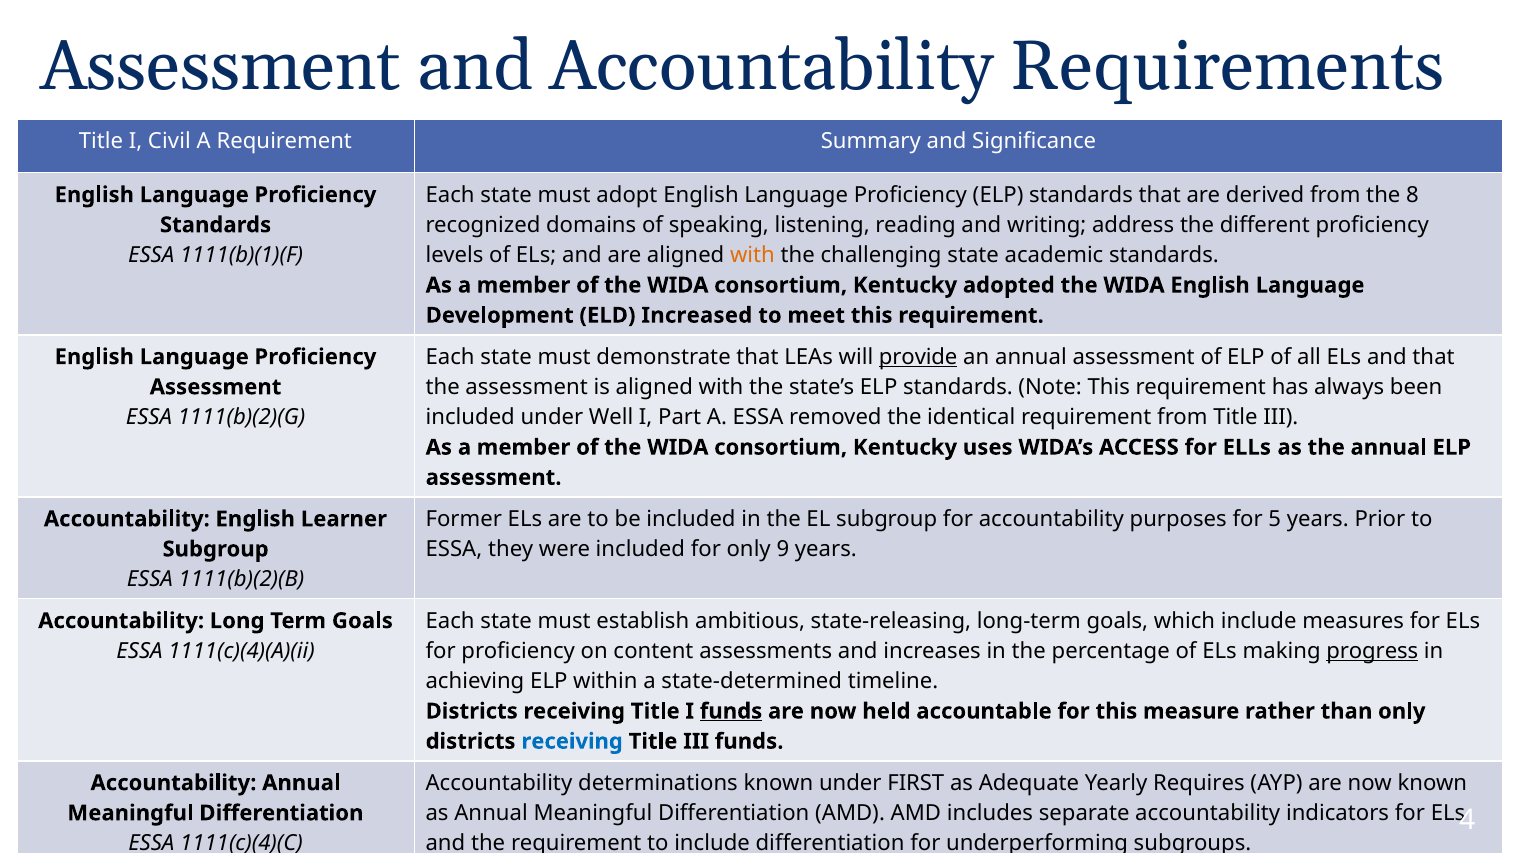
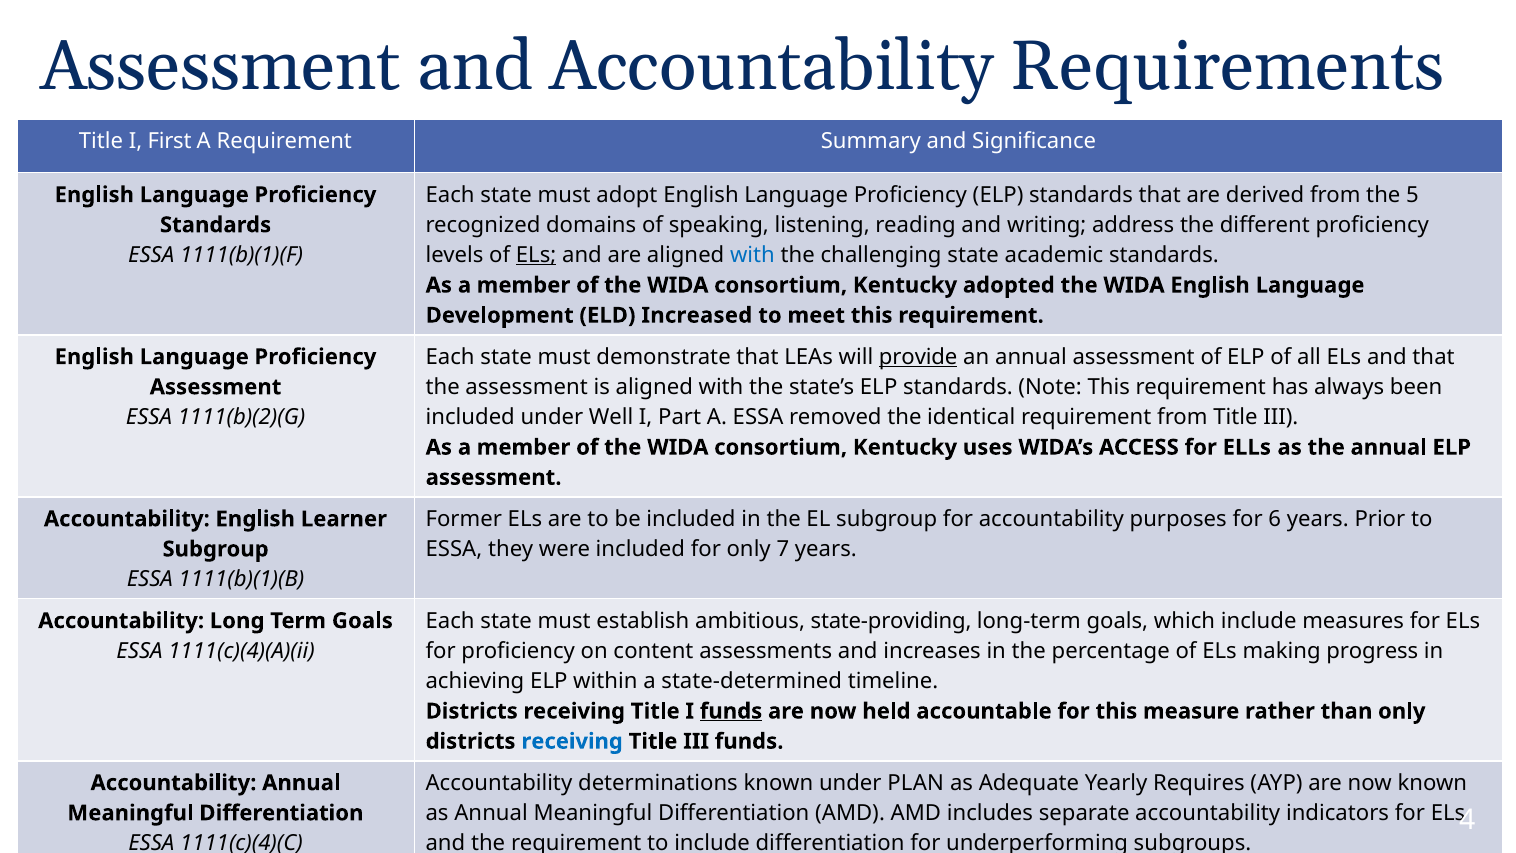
I Civil: Civil -> First (170, 142)
8: 8 -> 5 (1412, 195)
ELs underline: none -> present (536, 255)
with colour: orange -> blue (752, 255)
5: 5 -> 6 (1275, 519)
9: 9 -> 7 (783, 549)
1111(b)(2)(B: 1111(b)(2)(B -> 1111(b)(1)(B (241, 579)
state-releasing: state-releasing -> state-providing (891, 621)
progress underline: present -> none (1372, 651)
under FIRST: FIRST -> PLAN (916, 783)
